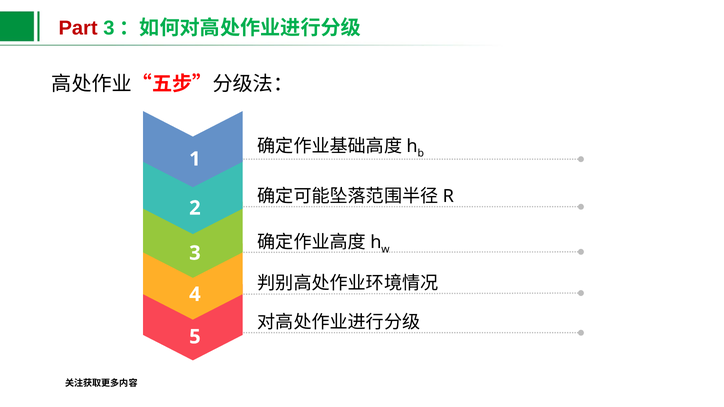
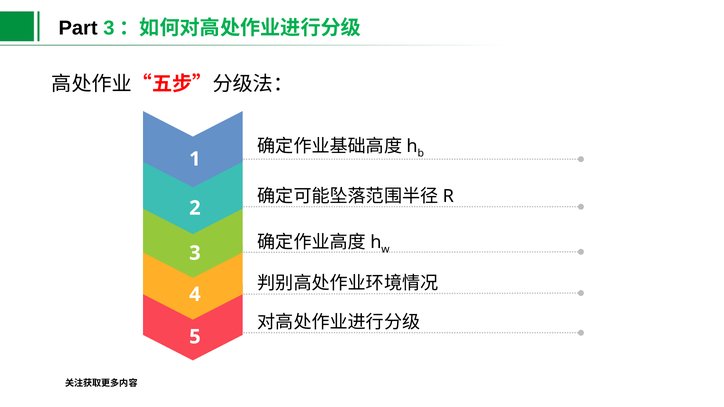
Part colour: red -> black (78, 28)
